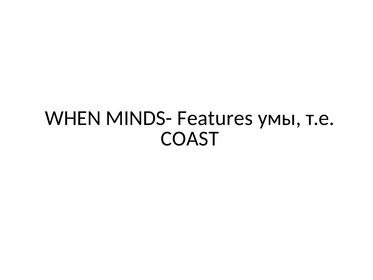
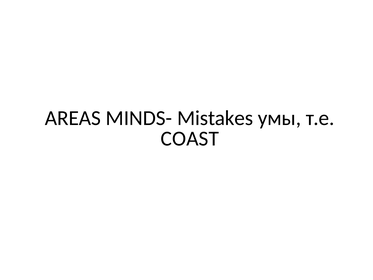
WHEN: WHEN -> AREAS (73, 118)
Features: Features -> Mistakes (215, 118)
